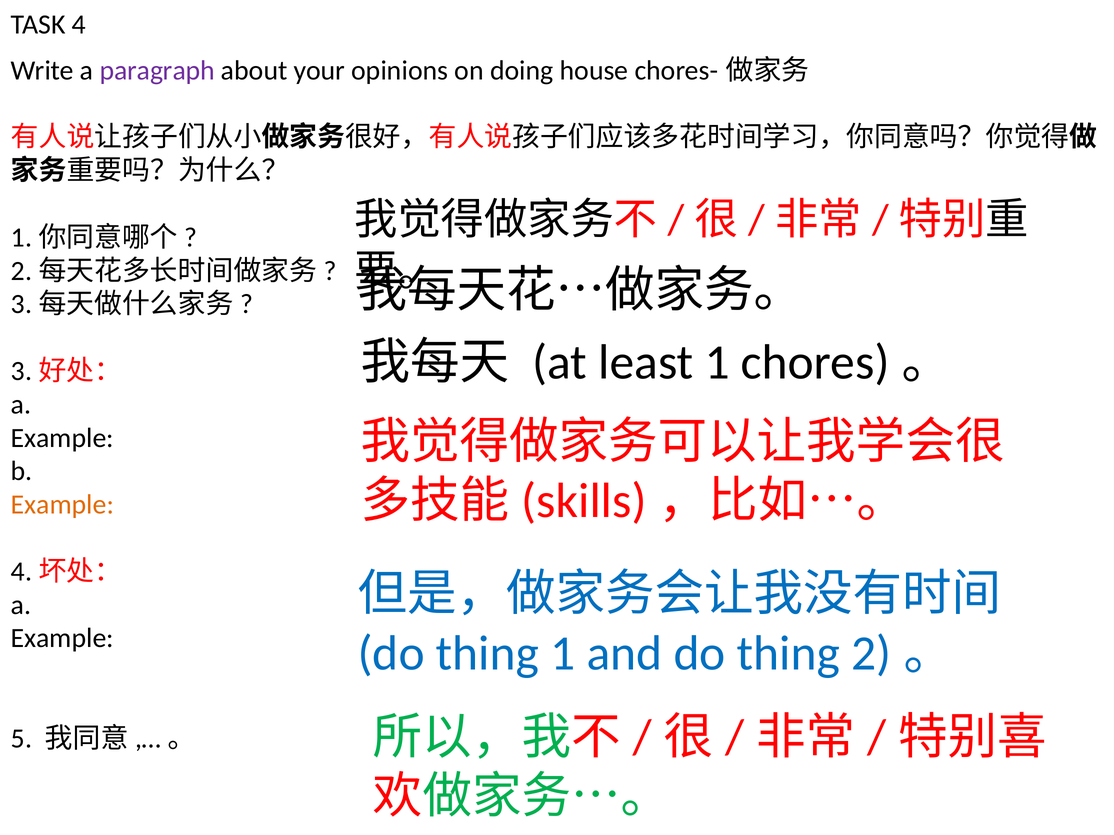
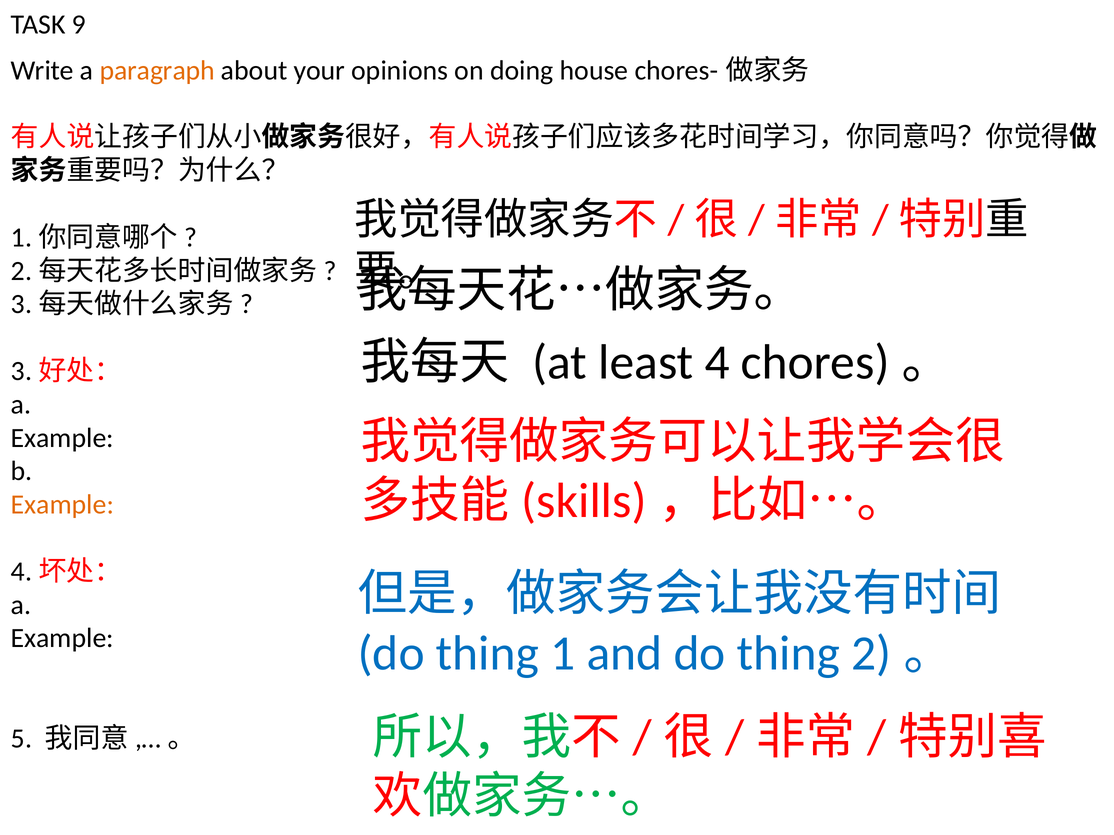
4: 4 -> 9 (79, 24)
paragraph colour: purple -> orange (157, 71)
least 1: 1 -> 4 (717, 363)
